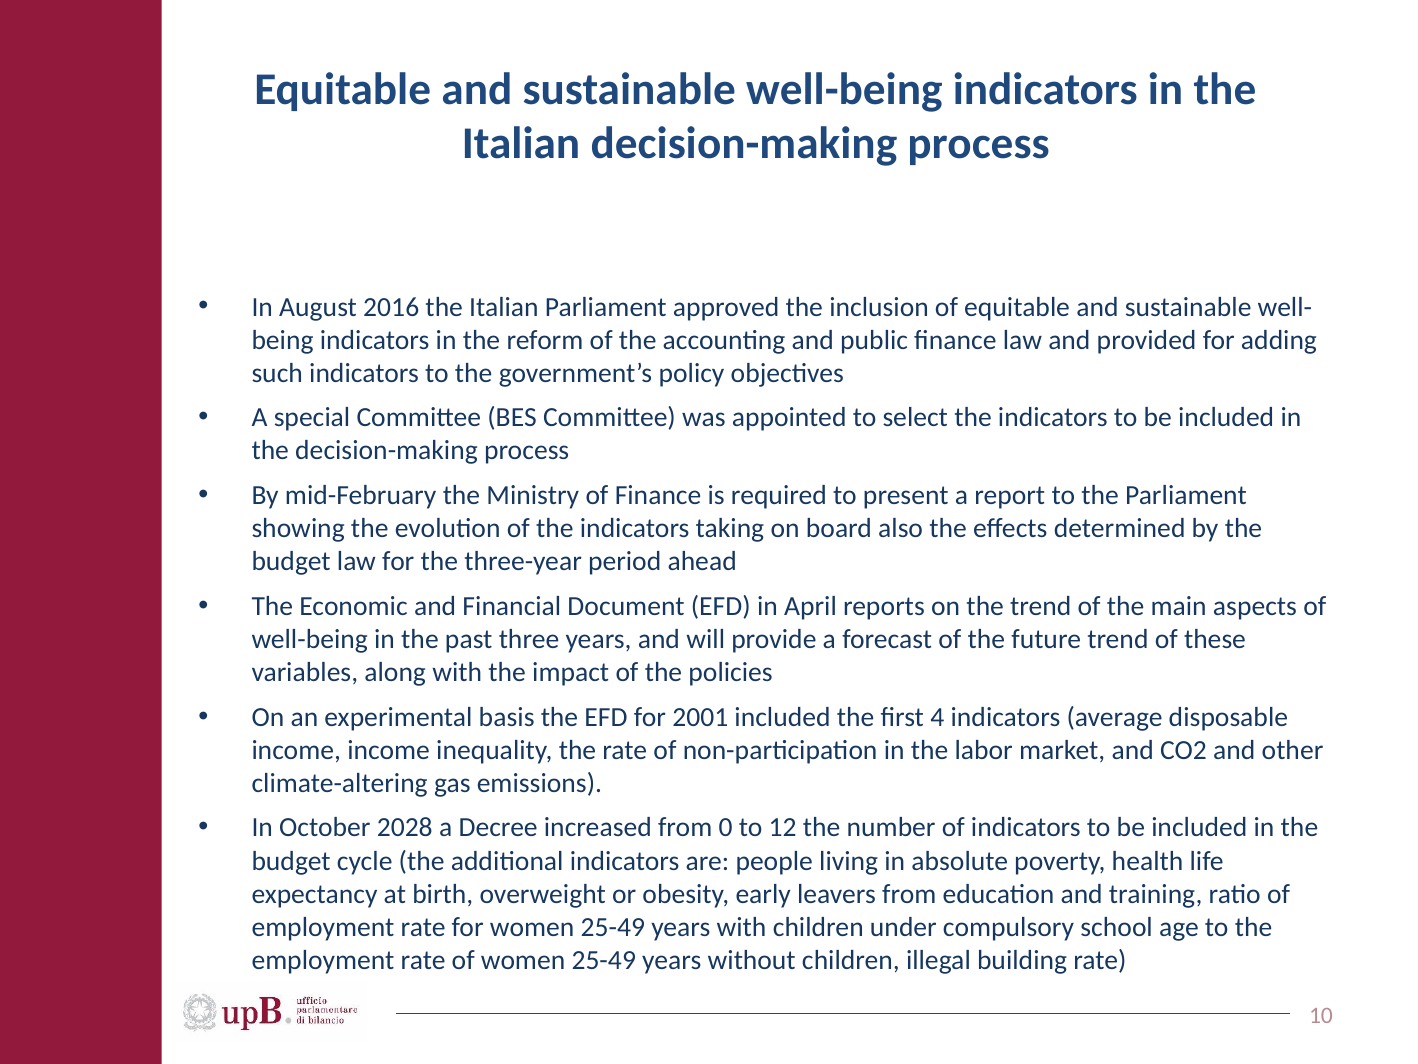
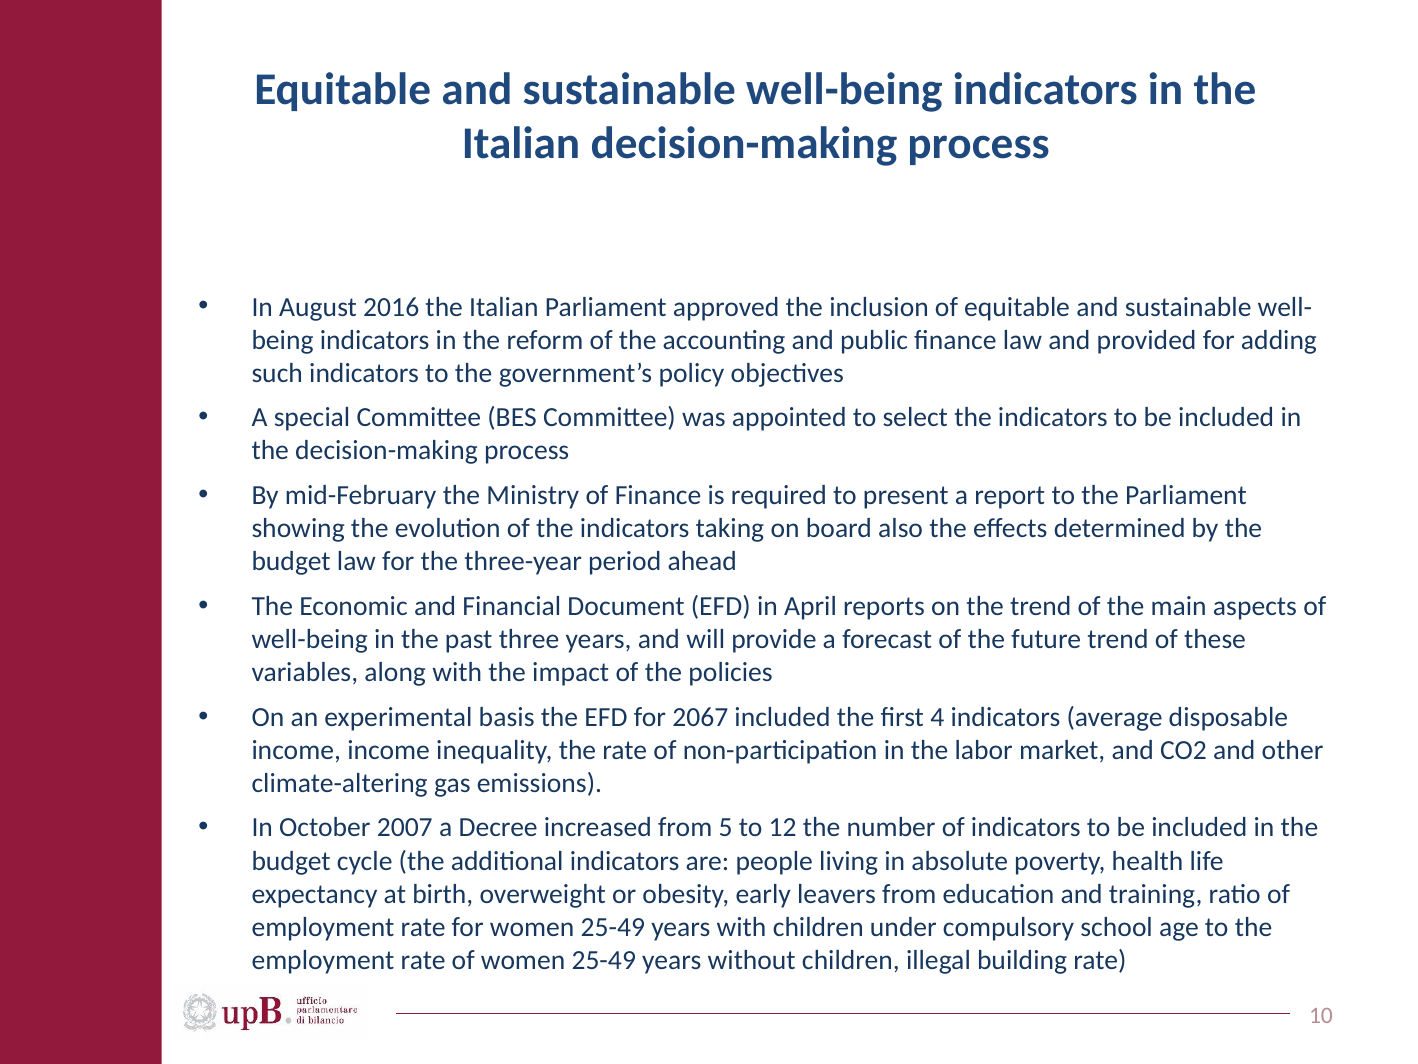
2001: 2001 -> 2067 (700, 717)
2028: 2028 -> 2007 (405, 827)
0: 0 -> 5 (726, 827)
